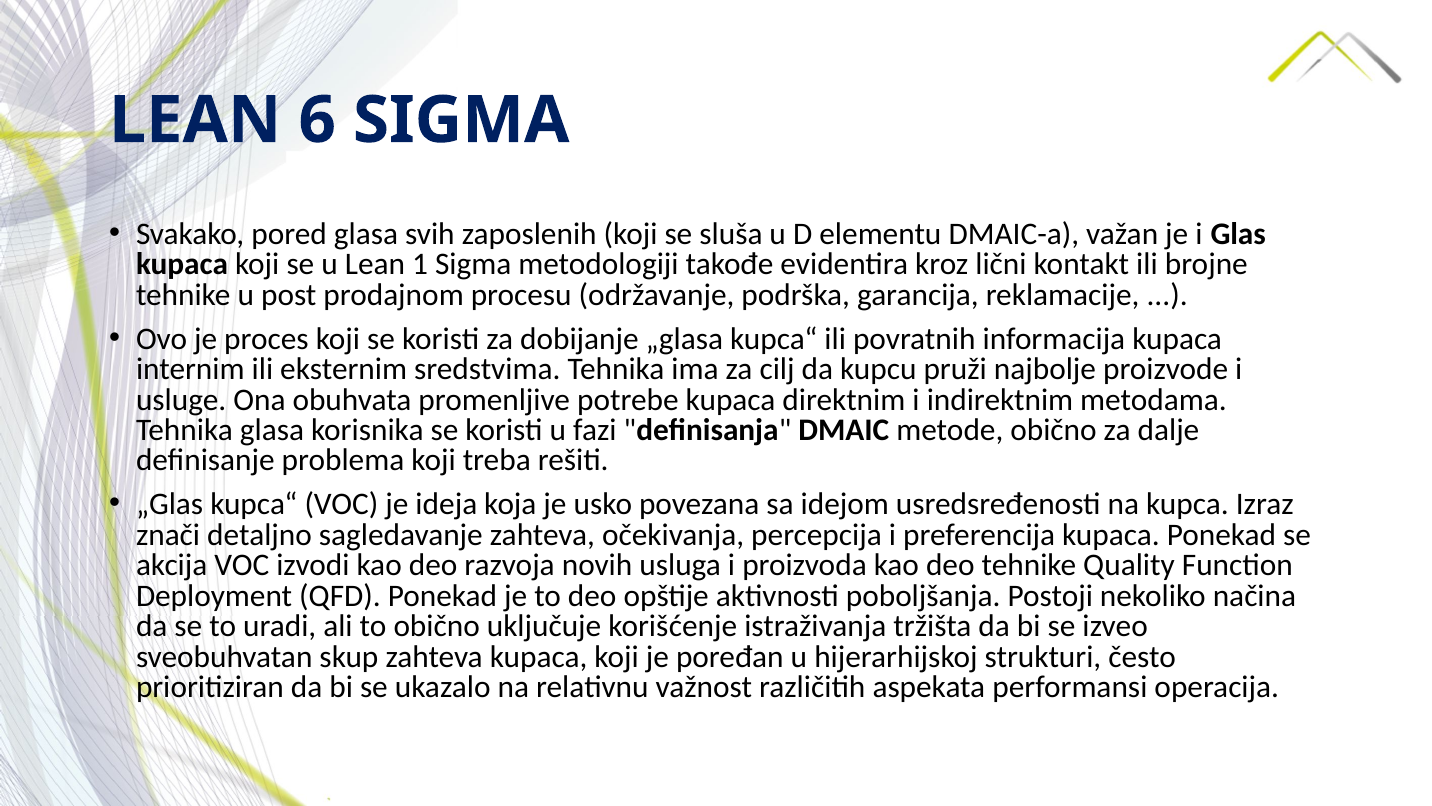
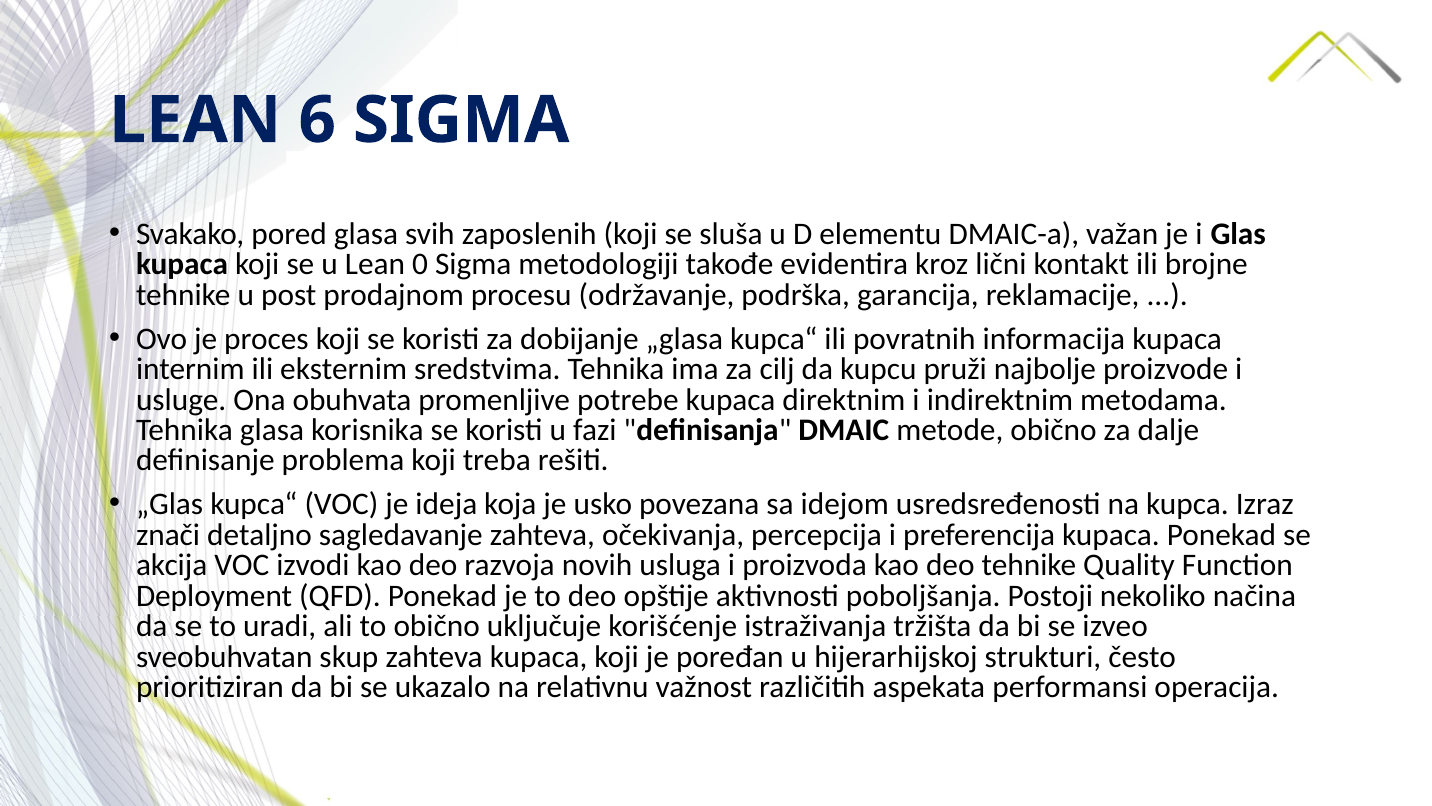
1: 1 -> 0 (420, 264)
